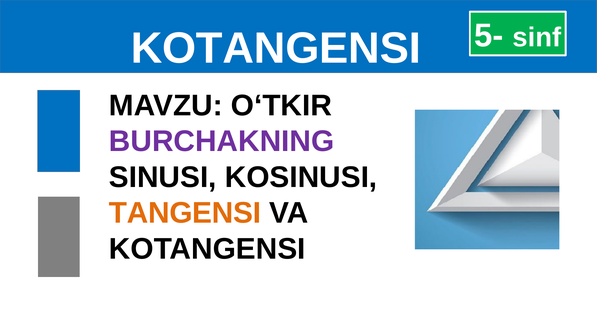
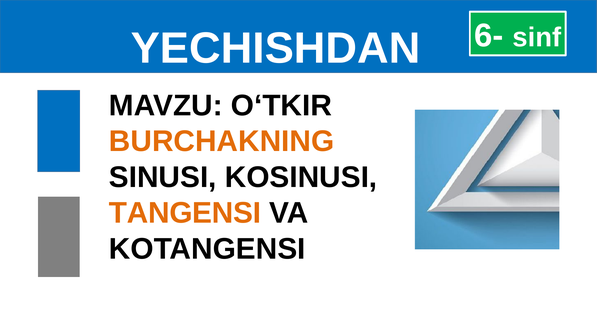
5-: 5- -> 6- (489, 36)
KOTANGENSI: KOTANGENSI -> YECHISHDAN (276, 48)
BURCHAKNING colour: purple -> orange (222, 141)
